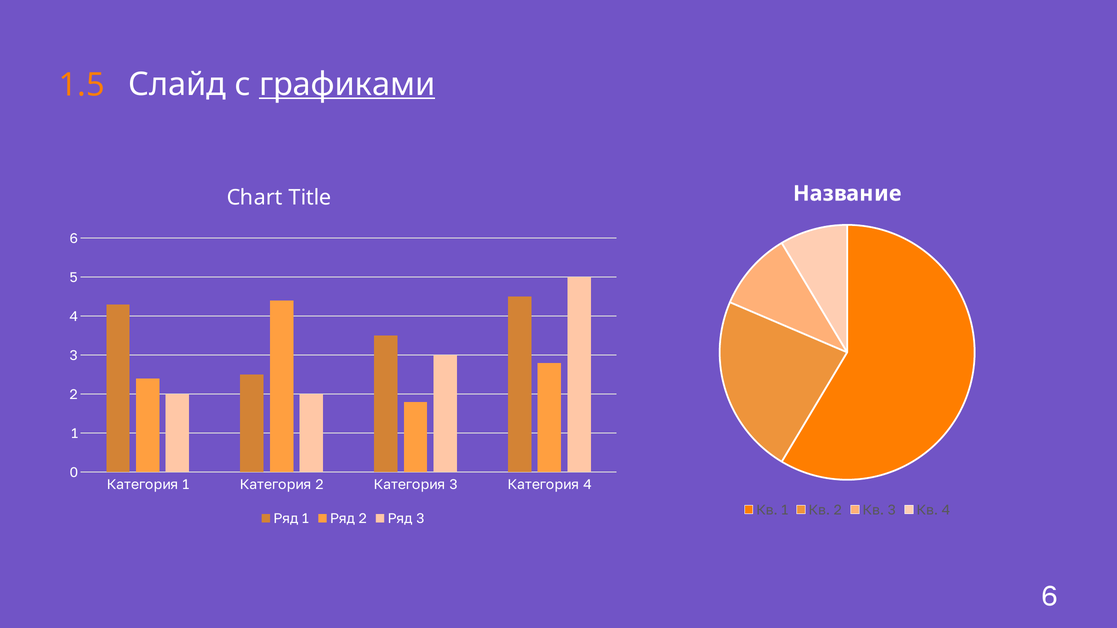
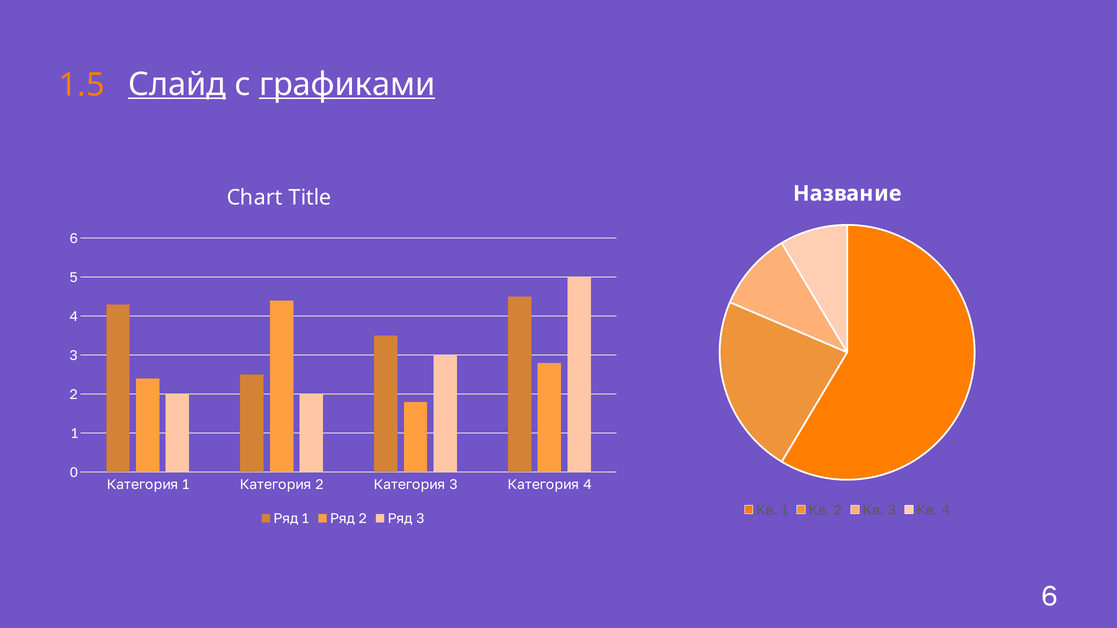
Слайд underline: none -> present (177, 84)
